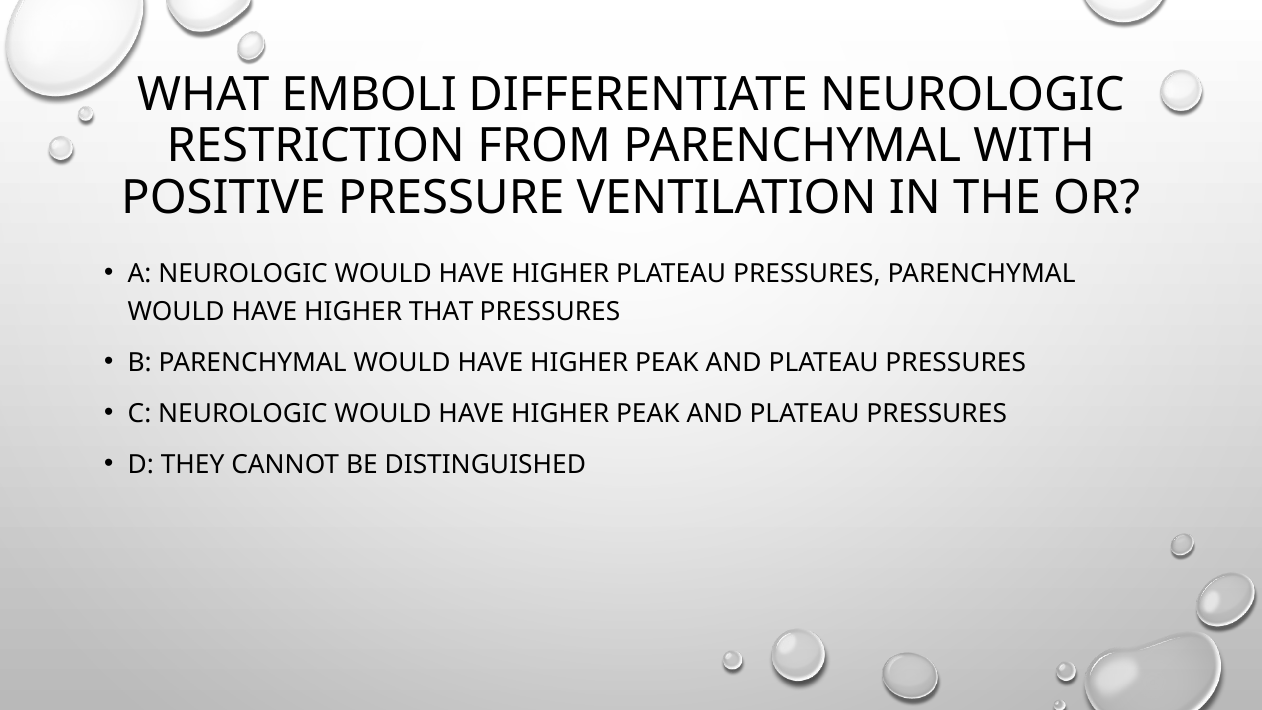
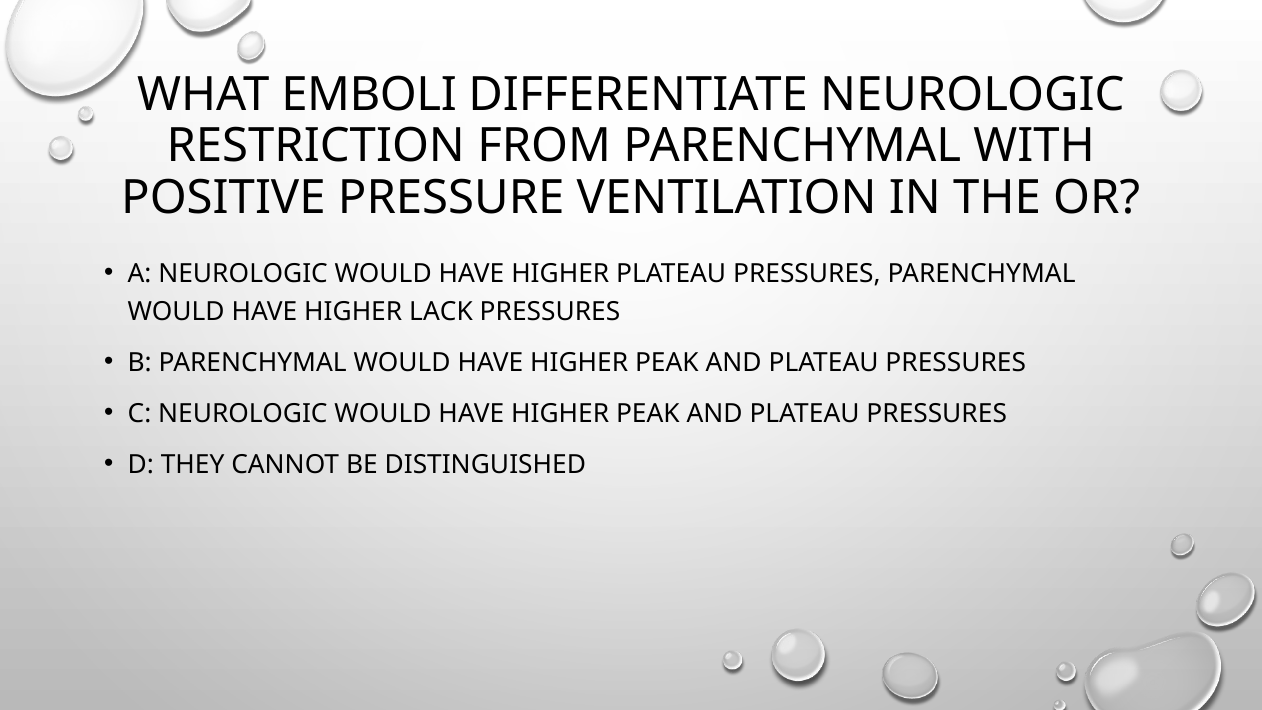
THAT: THAT -> LACK (441, 312)
